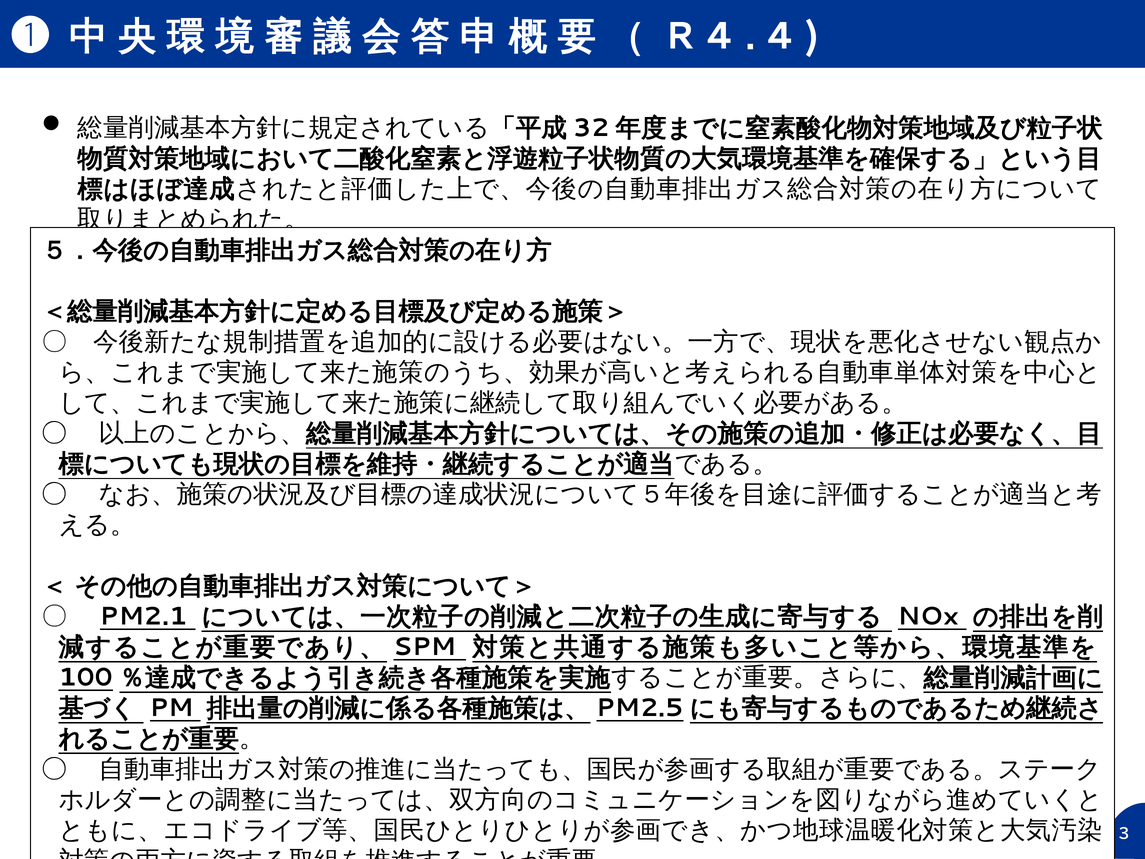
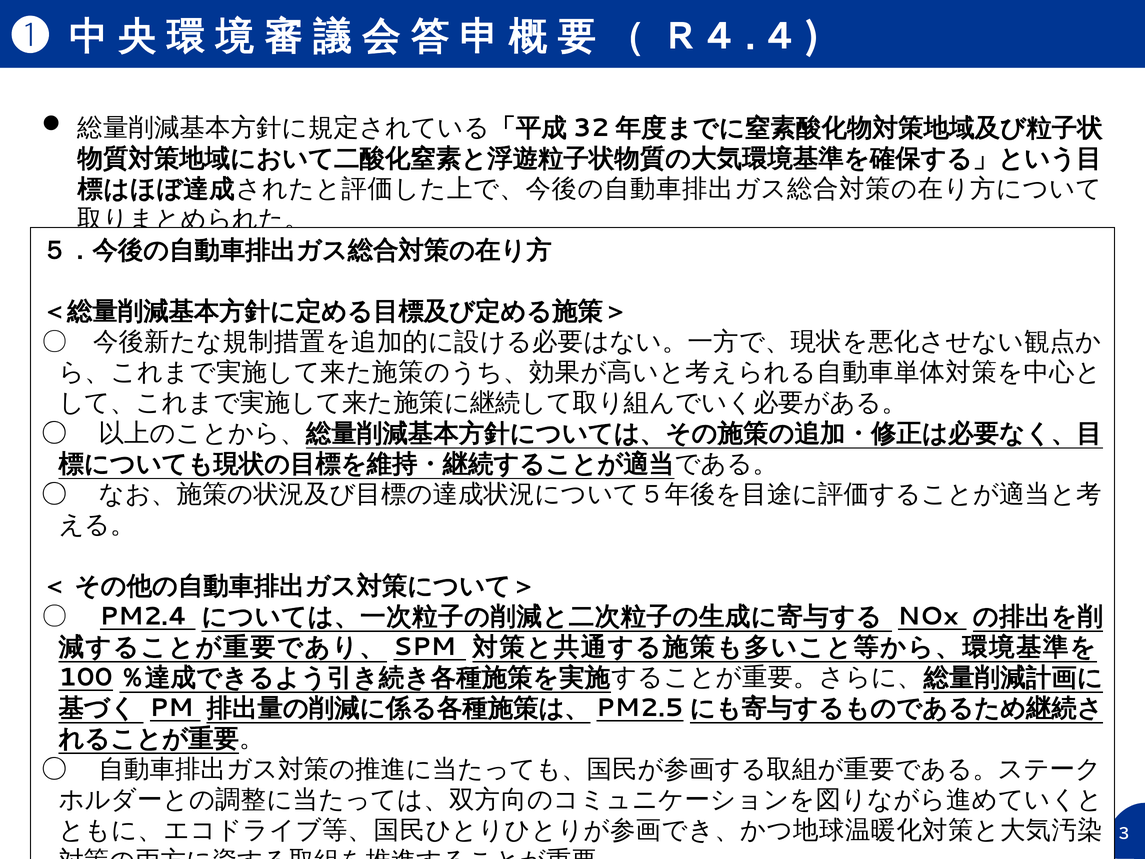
PM2.1: PM2.1 -> PM2.4 (144, 616)
